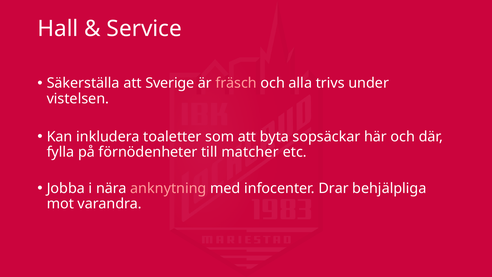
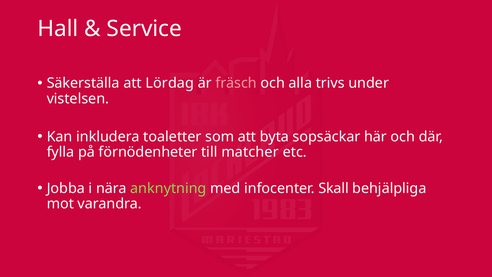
Sverige: Sverige -> Lördag (170, 83)
anknytning colour: pink -> light green (168, 188)
Drar: Drar -> Skall (334, 188)
